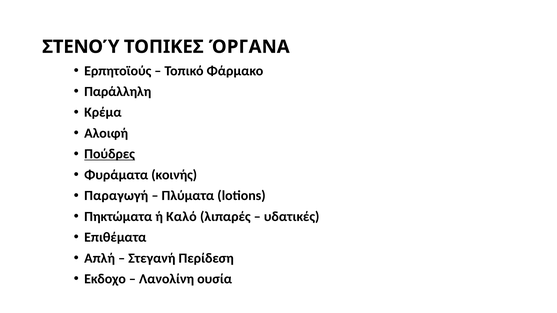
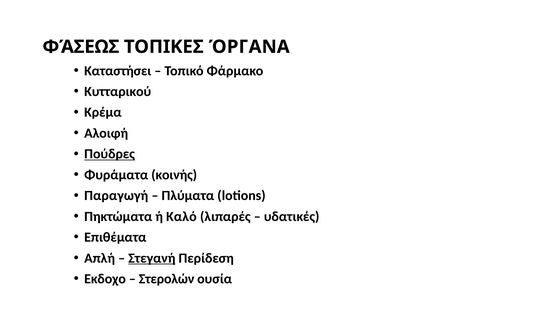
ΣΤΕΝΟΎ: ΣΤΕΝΟΎ -> ΦΆΣΕΩΣ (81, 47)
Ερπητοϊούς: Ερπητοϊούς -> Καταστήσει (118, 71)
Παράλληλη: Παράλληλη -> Κυτταρικού (118, 92)
Στεγανή underline: none -> present (152, 258)
Λανολίνη: Λανολίνη -> Στερολών (167, 279)
